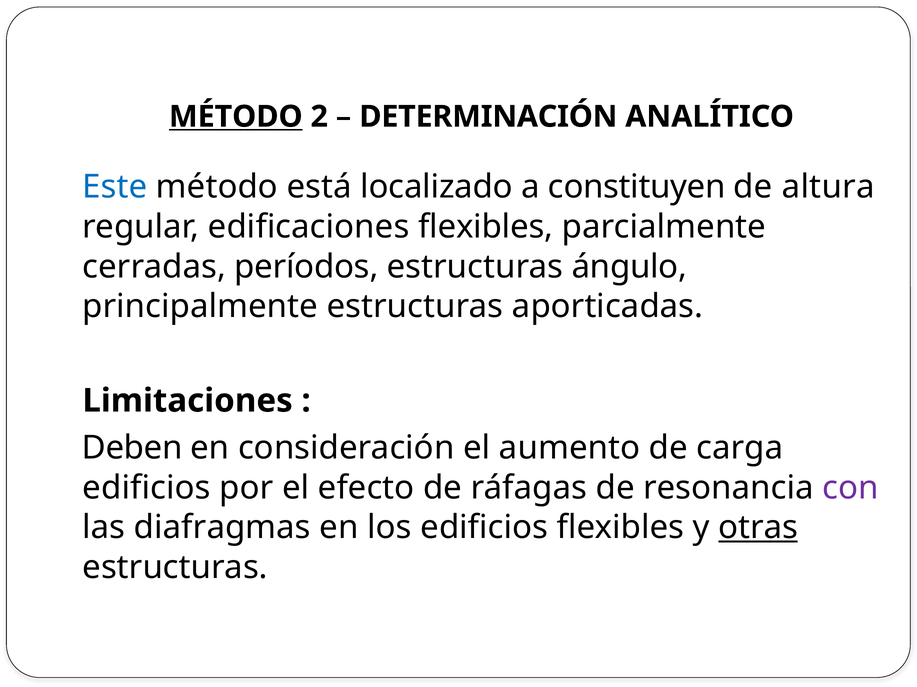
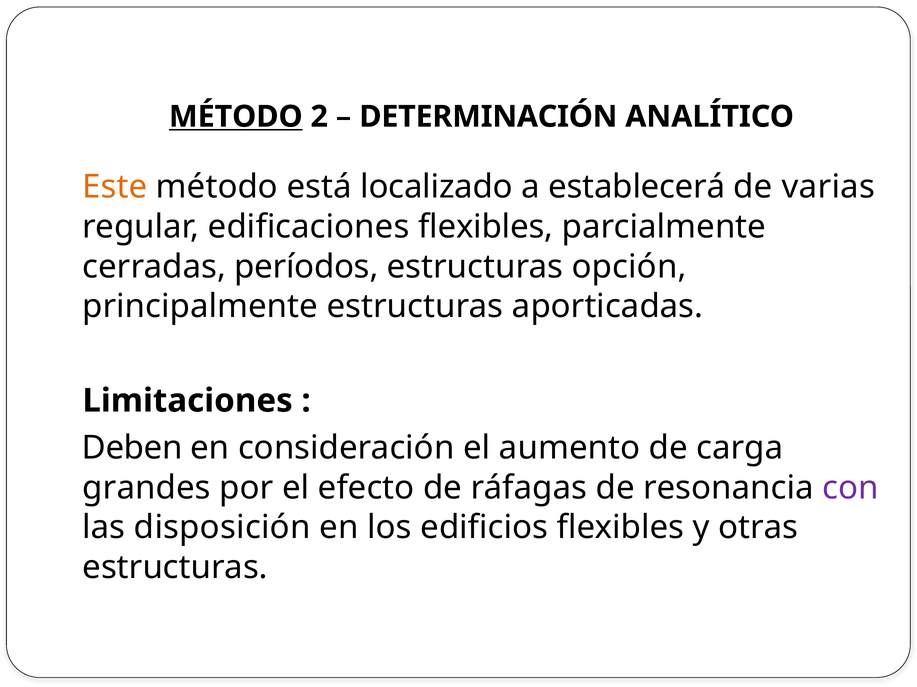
Este colour: blue -> orange (115, 187)
constituyen: constituyen -> establecerá (637, 187)
altura: altura -> varias (828, 187)
ángulo: ángulo -> opción (629, 267)
edificios: edificios -> grandes (147, 488)
diafragmas: diafragmas -> disposición (222, 528)
otras underline: present -> none (758, 528)
